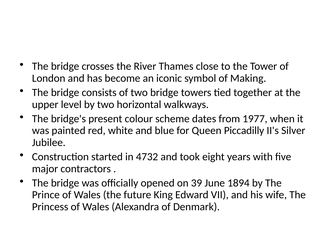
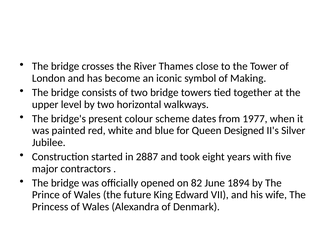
Piccadilly: Piccadilly -> Designed (244, 131)
4732: 4732 -> 2887 (147, 157)
39: 39 -> 82 (197, 183)
